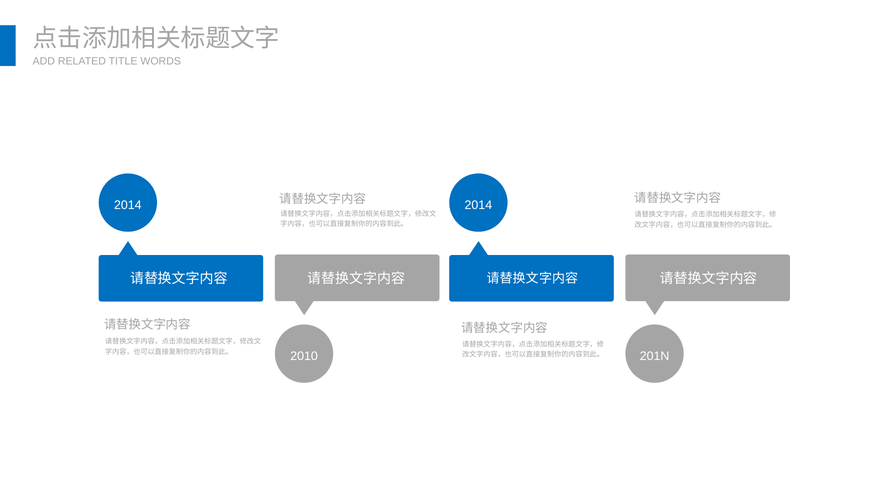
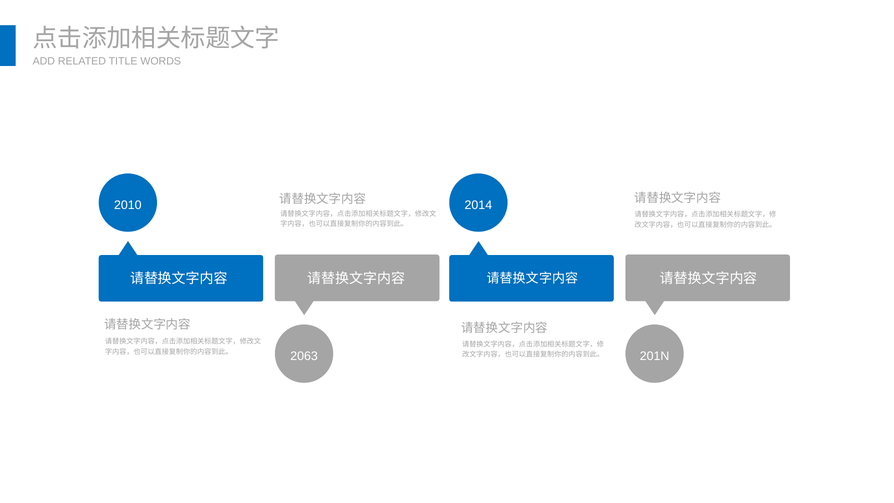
2014: 2014 -> 2010 (128, 205)
2010: 2010 -> 2063 (304, 356)
